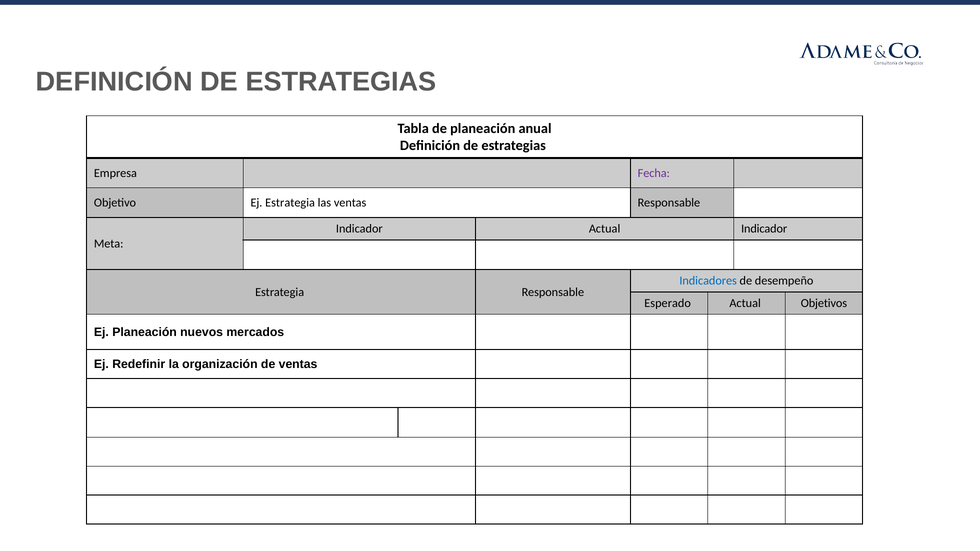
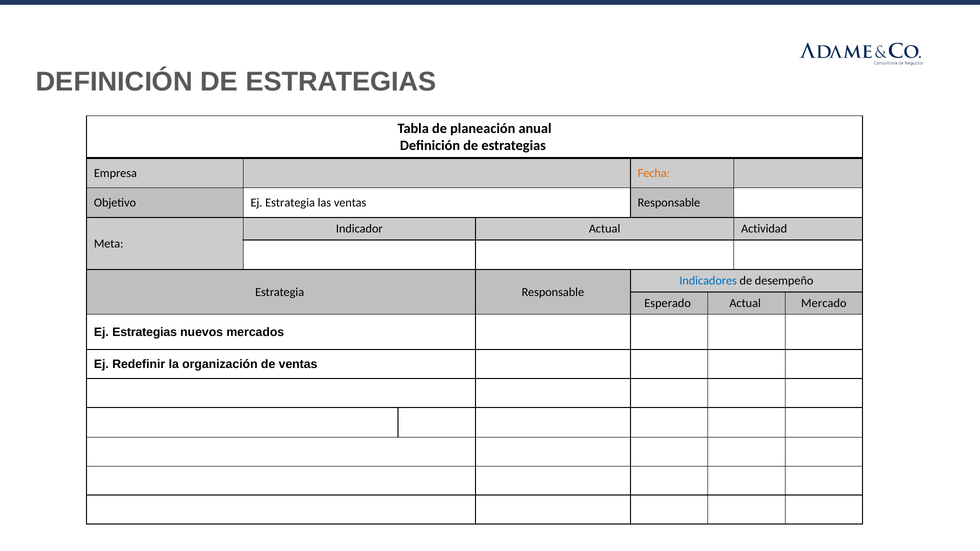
Fecha colour: purple -> orange (654, 173)
Actual Indicador: Indicador -> Actividad (764, 229)
Objetivos: Objetivos -> Mercado (824, 303)
Ej Planeación: Planeación -> Estrategias (145, 332)
